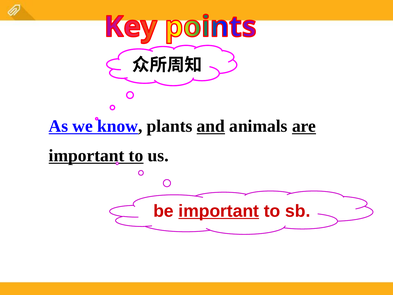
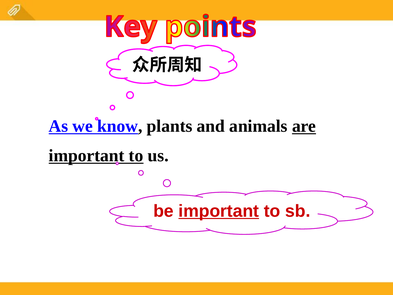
and underline: present -> none (211, 126)
